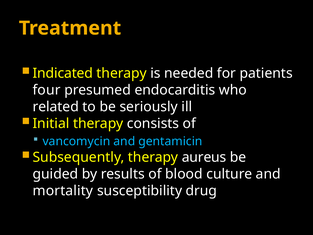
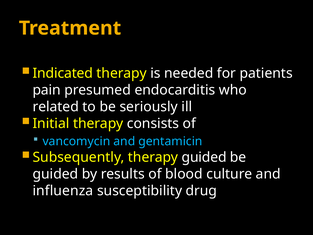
four: four -> pain (47, 90)
therapy aureus: aureus -> guided (204, 157)
mortality: mortality -> influenza (63, 191)
